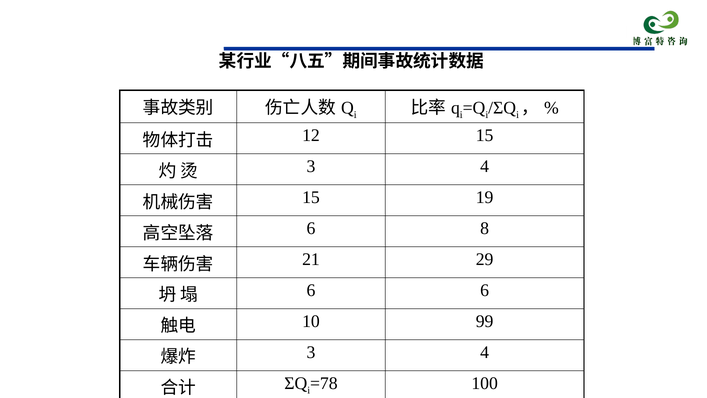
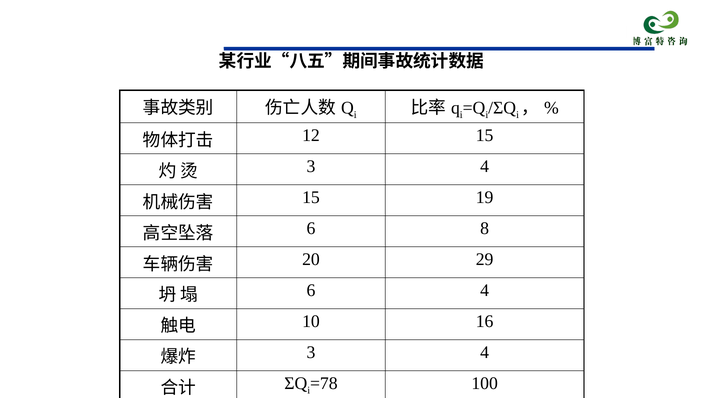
21: 21 -> 20 (311, 259)
6 6: 6 -> 4 (485, 290)
99: 99 -> 16 (485, 321)
